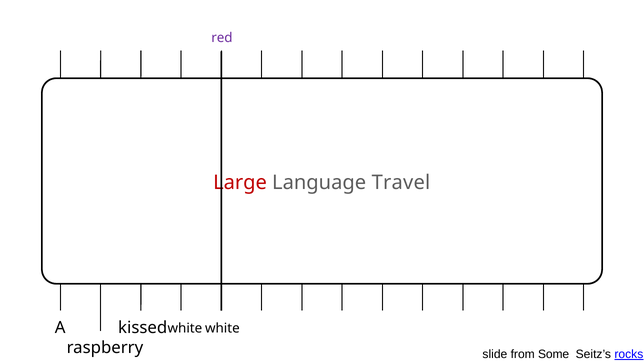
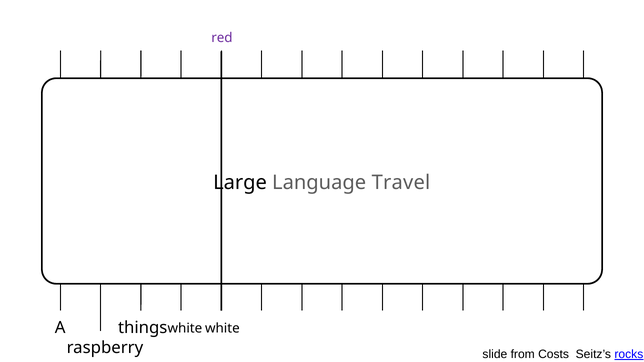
Large colour: red -> black (240, 183)
kissed: kissed -> things (143, 328)
Some: Some -> Costs (554, 354)
